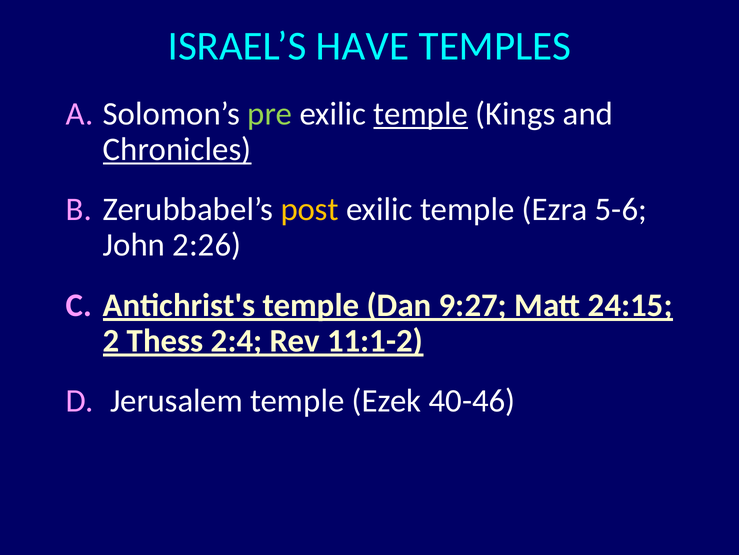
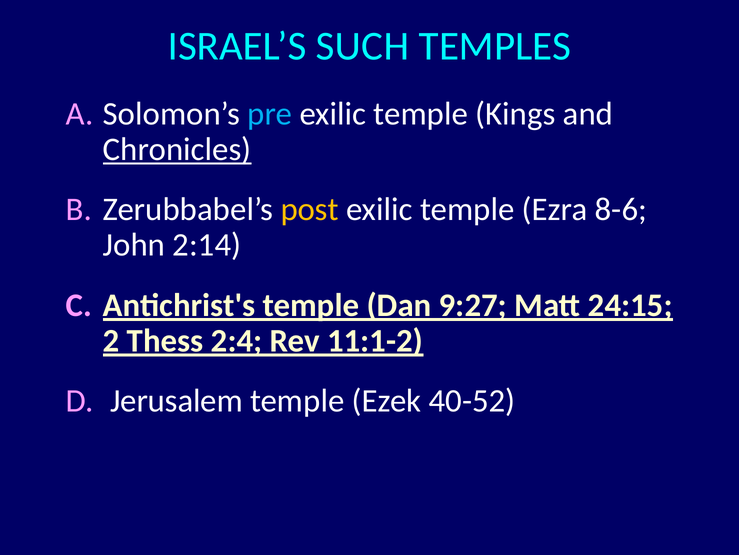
HAVE: HAVE -> SUCH (362, 46)
pre colour: light green -> light blue (270, 114)
temple underline: present -> none (421, 114)
5-6: 5-6 -> 8-6 (621, 209)
2:26: 2:26 -> 2:14 (207, 245)
40-46: 40-46 -> 40-52 (472, 401)
